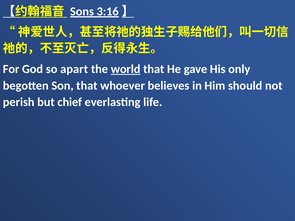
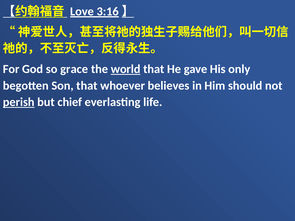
Sons: Sons -> Love (82, 11)
apart: apart -> grace (74, 69)
perish underline: none -> present (19, 102)
